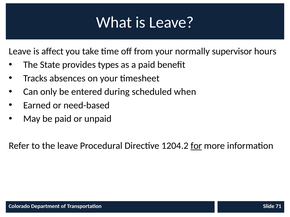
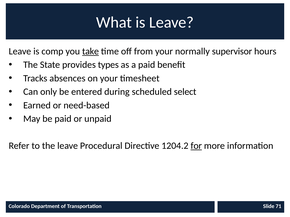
affect: affect -> comp (52, 51)
take underline: none -> present (91, 51)
when: when -> select (185, 92)
